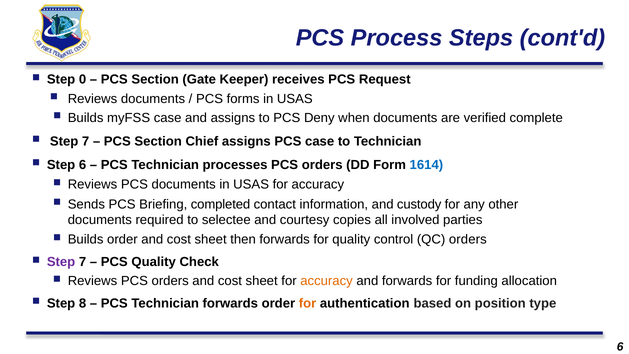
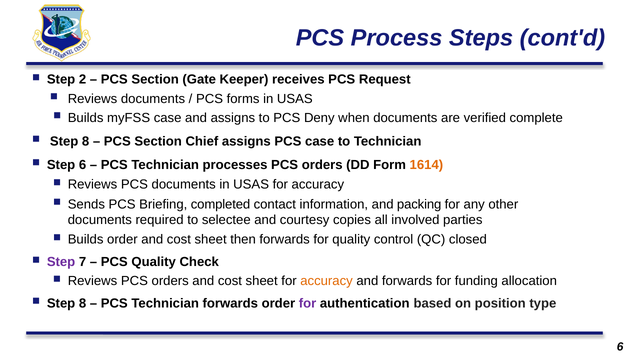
0: 0 -> 2 (83, 80)
7: 7 -> 8 (86, 141)
1614 colour: blue -> orange (426, 165)
custody: custody -> packing (419, 204)
QC orders: orders -> closed (468, 240)
for colour: orange -> purple (308, 303)
